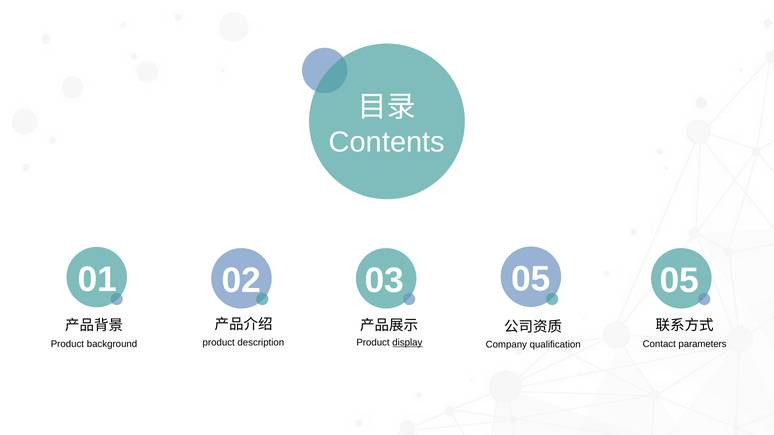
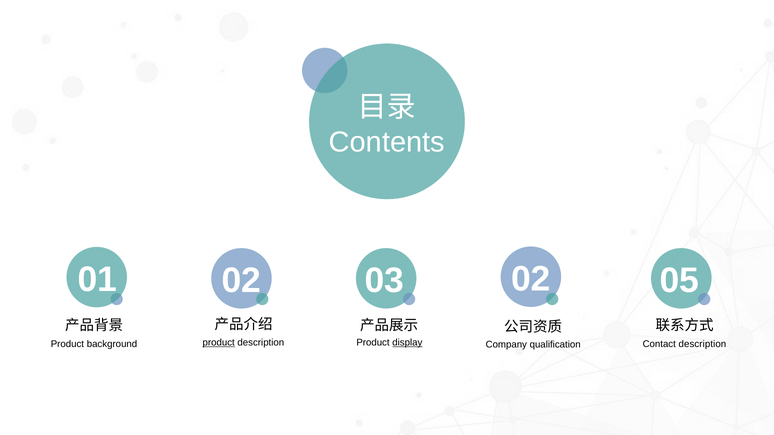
03 05: 05 -> 02 (531, 279)
product underline: none -> present (219, 343)
Contact parameters: parameters -> description (702, 345)
